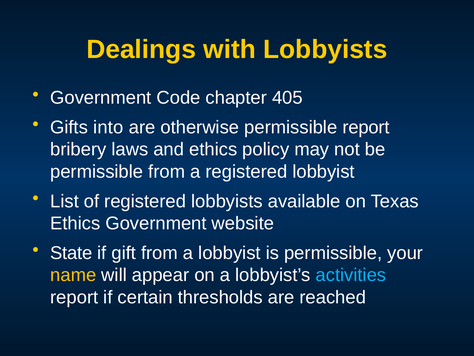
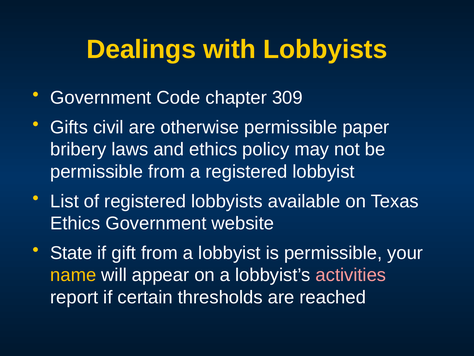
405: 405 -> 309 (287, 98)
into: into -> civil (108, 127)
permissible report: report -> paper (366, 127)
activities colour: light blue -> pink (351, 275)
